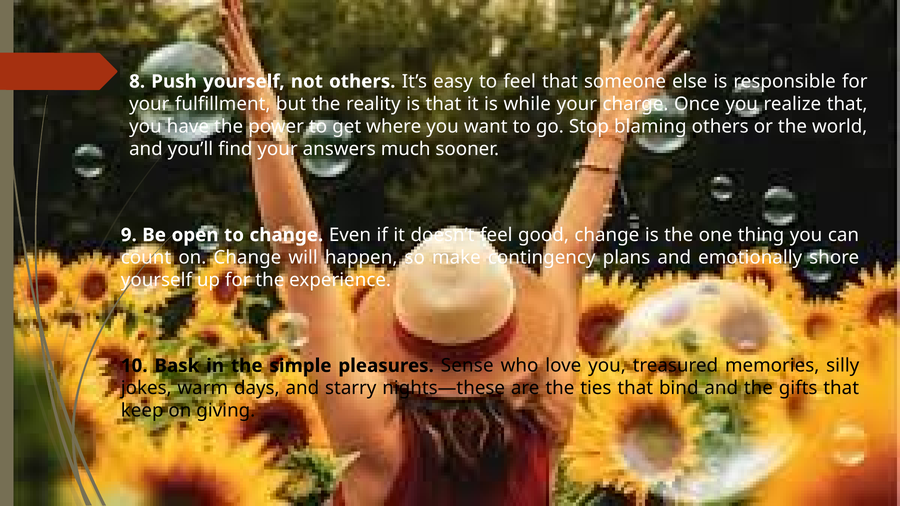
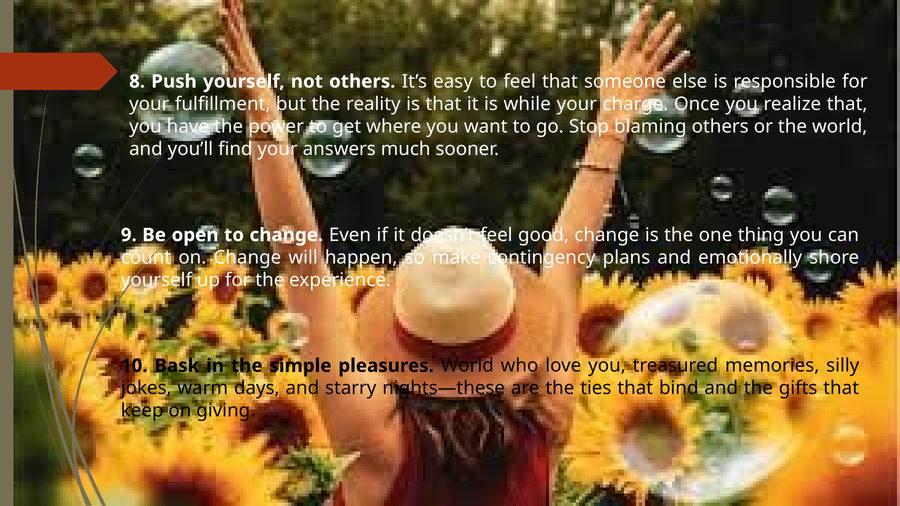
pleasures Sense: Sense -> World (467, 366)
